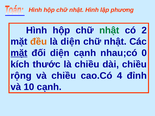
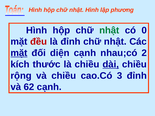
2: 2 -> 0 (144, 30)
đều colour: orange -> red (39, 42)
là diện: diện -> đỉnh (71, 42)
0: 0 -> 2 (144, 53)
dài underline: none -> present (111, 64)
4: 4 -> 3 (120, 76)
10: 10 -> 62 (29, 87)
